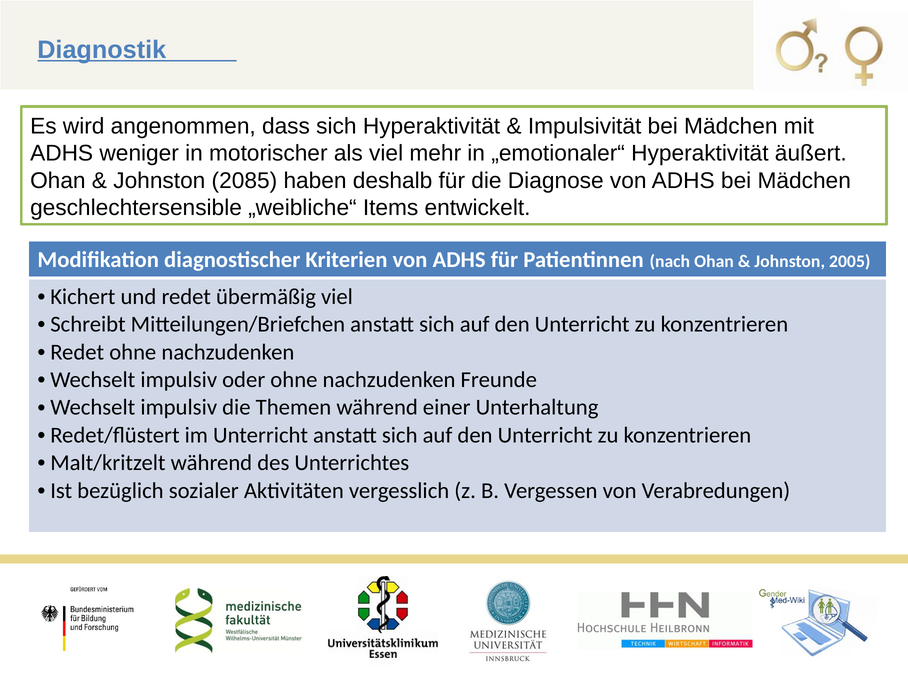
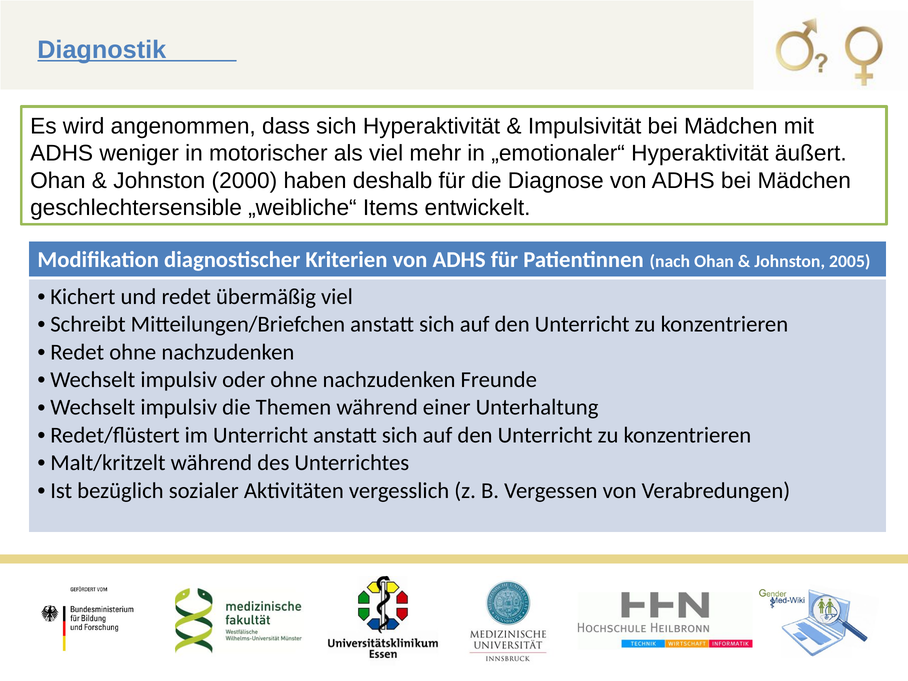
2085: 2085 -> 2000 (244, 181)
